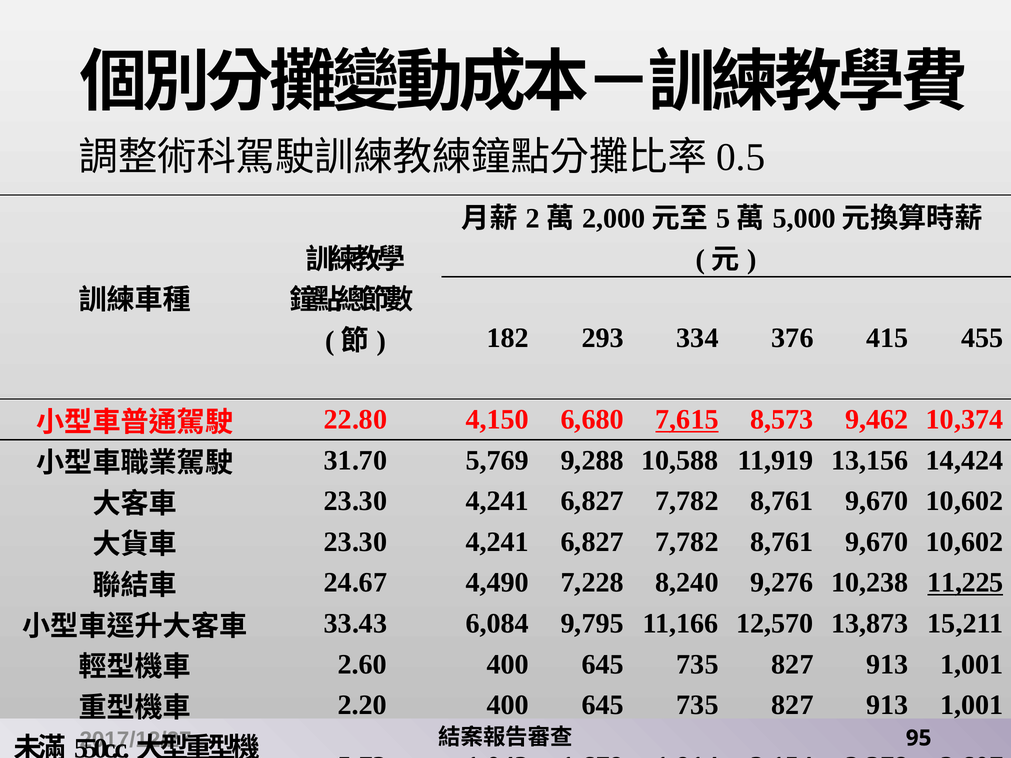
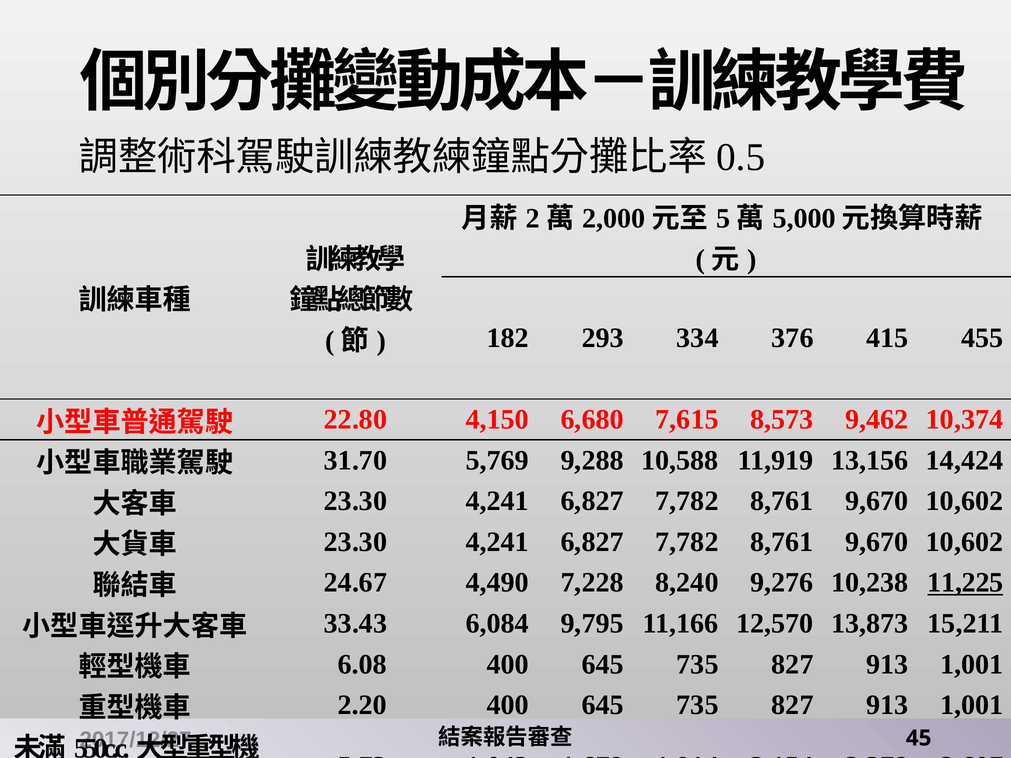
7,615 underline: present -> none (687, 420)
2.60: 2.60 -> 6.08 (362, 665)
95: 95 -> 45 (919, 738)
